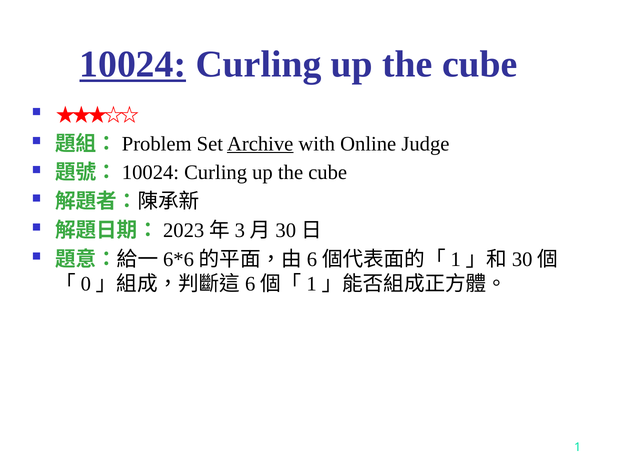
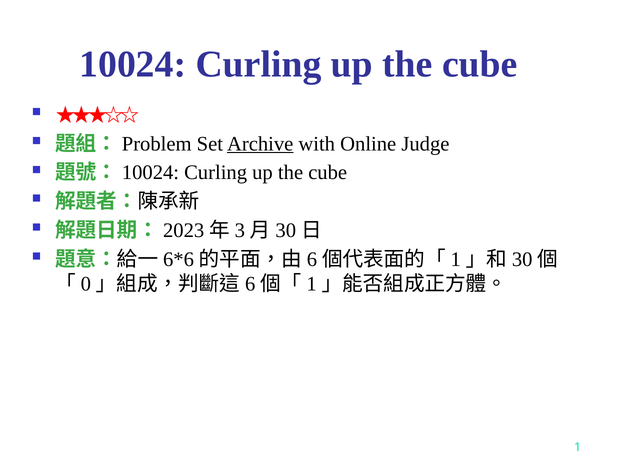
10024 underline: present -> none (133, 64)
